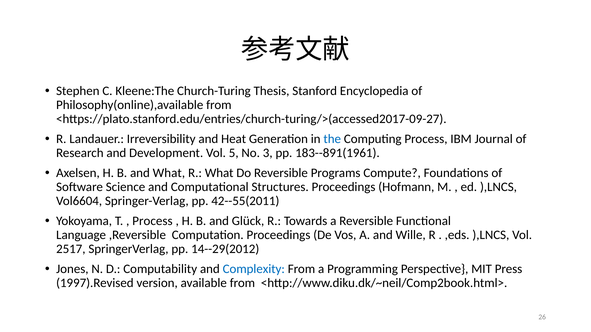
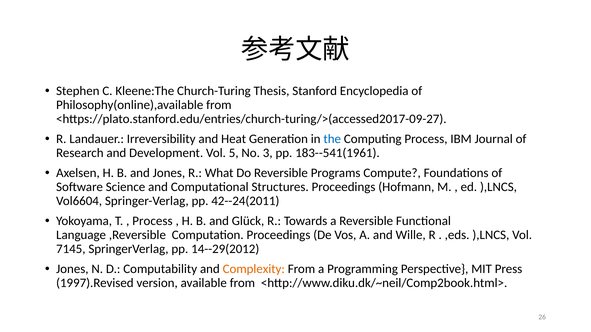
183--891(1961: 183--891(1961 -> 183--541(1961 (337, 153)
and What: What -> Jones (169, 173)
42--55(2011: 42--55(2011 -> 42--24(2011 (245, 201)
2517: 2517 -> 7145 (71, 249)
Complexity colour: blue -> orange (254, 269)
